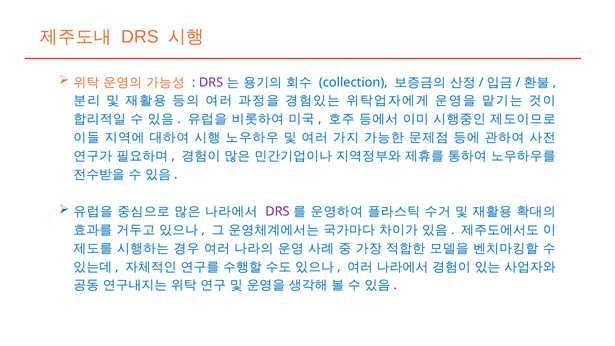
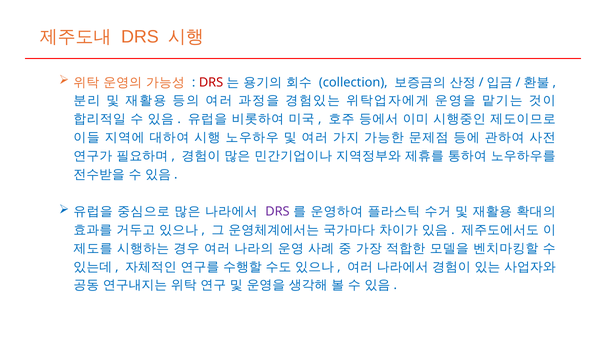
DRS colour: purple -> red (211, 82)
